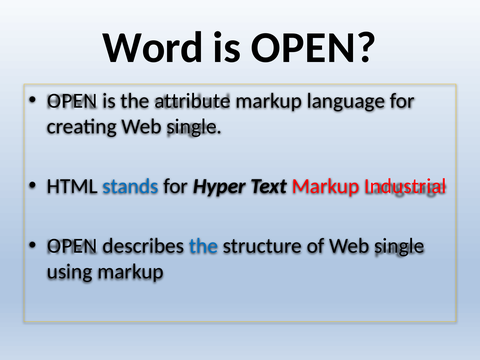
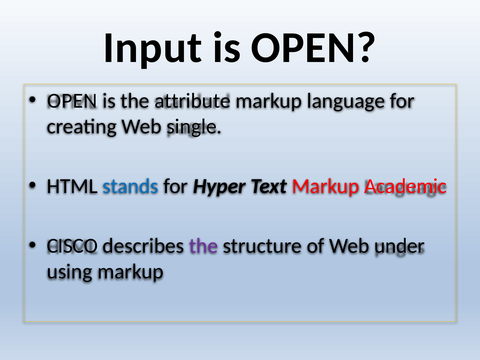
Word: Word -> Input (153, 47)
Industrial: Industrial -> Academic (406, 186)
OPEN: OPEN -> CISCO (72, 246)
the colour: blue -> purple (204, 246)
of Web single: single -> under (399, 246)
